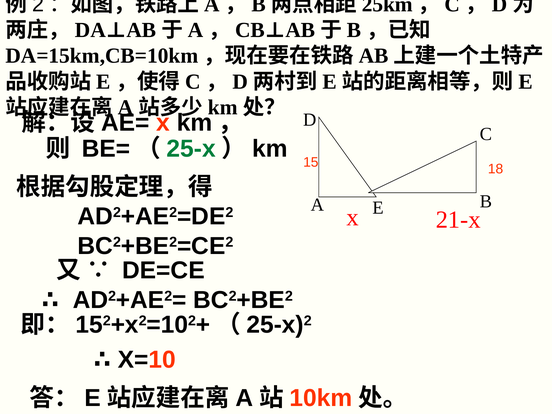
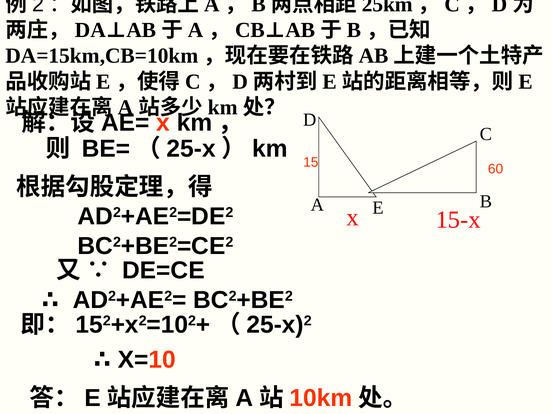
25-x colour: green -> black (191, 149)
18: 18 -> 60 (496, 169)
21-x: 21-x -> 15-x (458, 220)
